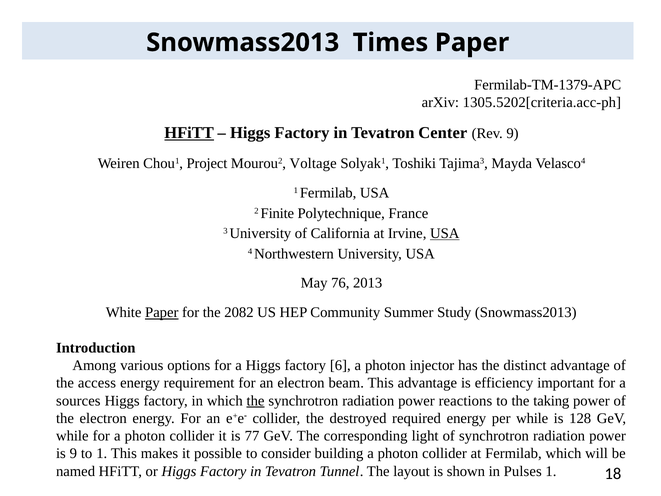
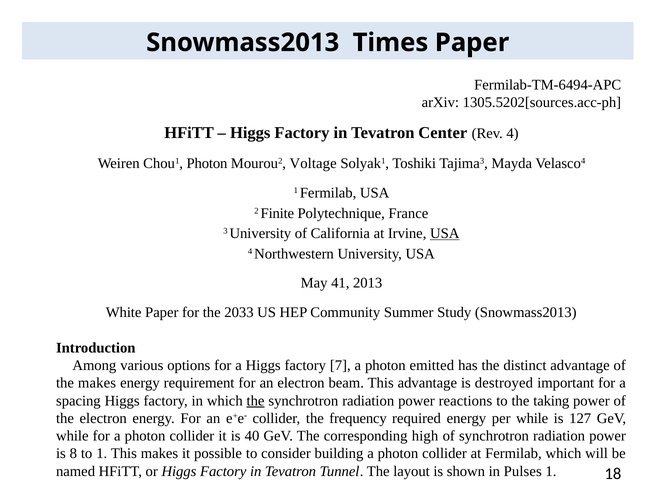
Fermilab-TM-1379-APC: Fermilab-TM-1379-APC -> Fermilab-TM-6494-APC (548, 85)
1305.5202[criteria.acc-ph: 1305.5202[criteria.acc-ph -> 1305.5202[sources.acc-ph (542, 102)
HFiTT underline: present -> none (189, 133)
Rev 9: 9 -> 4 (513, 134)
Chou1 Project: Project -> Photon (207, 163)
76: 76 -> 41 (340, 283)
Paper underline: present -> none (162, 312)
2082: 2082 -> 2033 (239, 312)
6: 6 -> 7 (340, 365)
injector: injector -> emitted (432, 365)
the access: access -> makes (97, 383)
efficiency: efficiency -> destroyed (504, 383)
sources: sources -> spacing (78, 401)
destroyed: destroyed -> frequency (358, 418)
128: 128 -> 127 (580, 418)
77: 77 -> 40 (252, 436)
light: light -> high (425, 436)
is 9: 9 -> 8 (73, 453)
